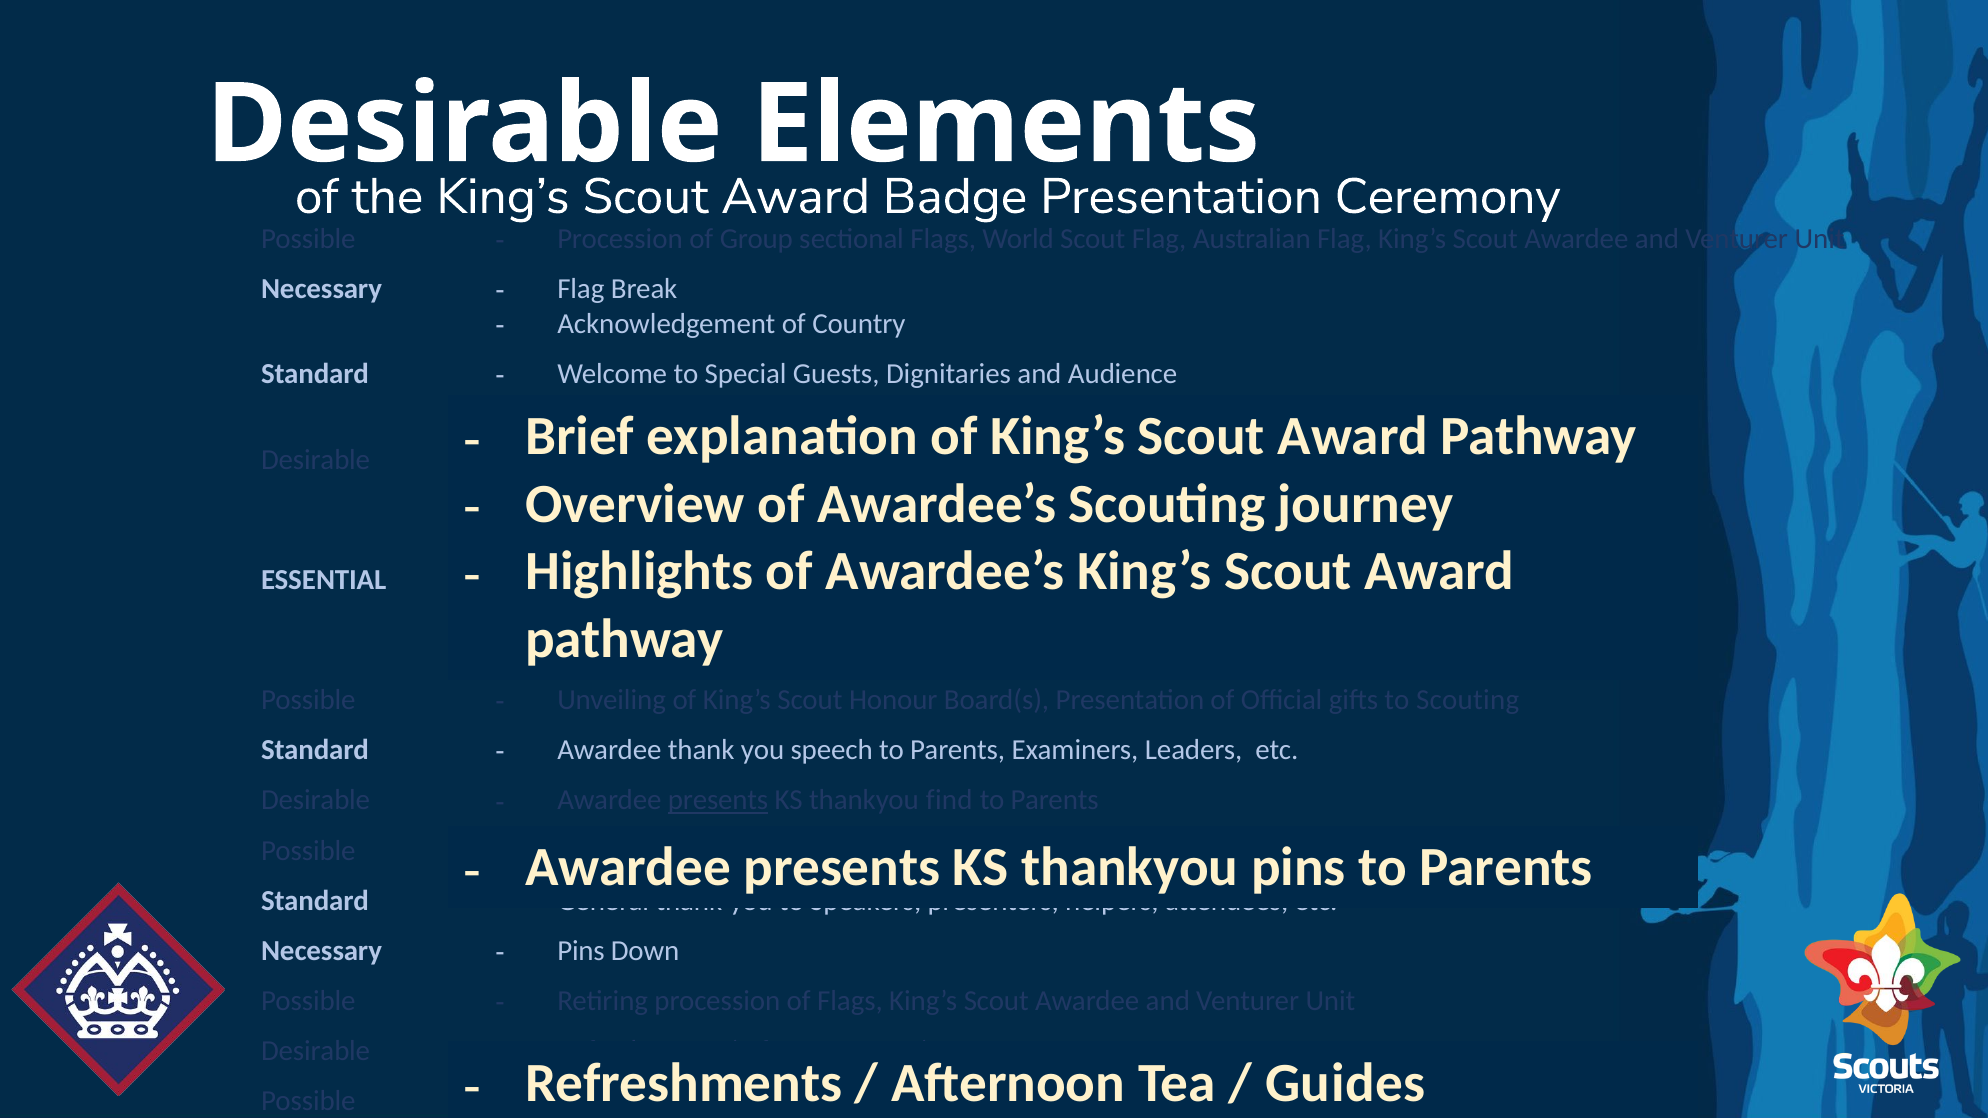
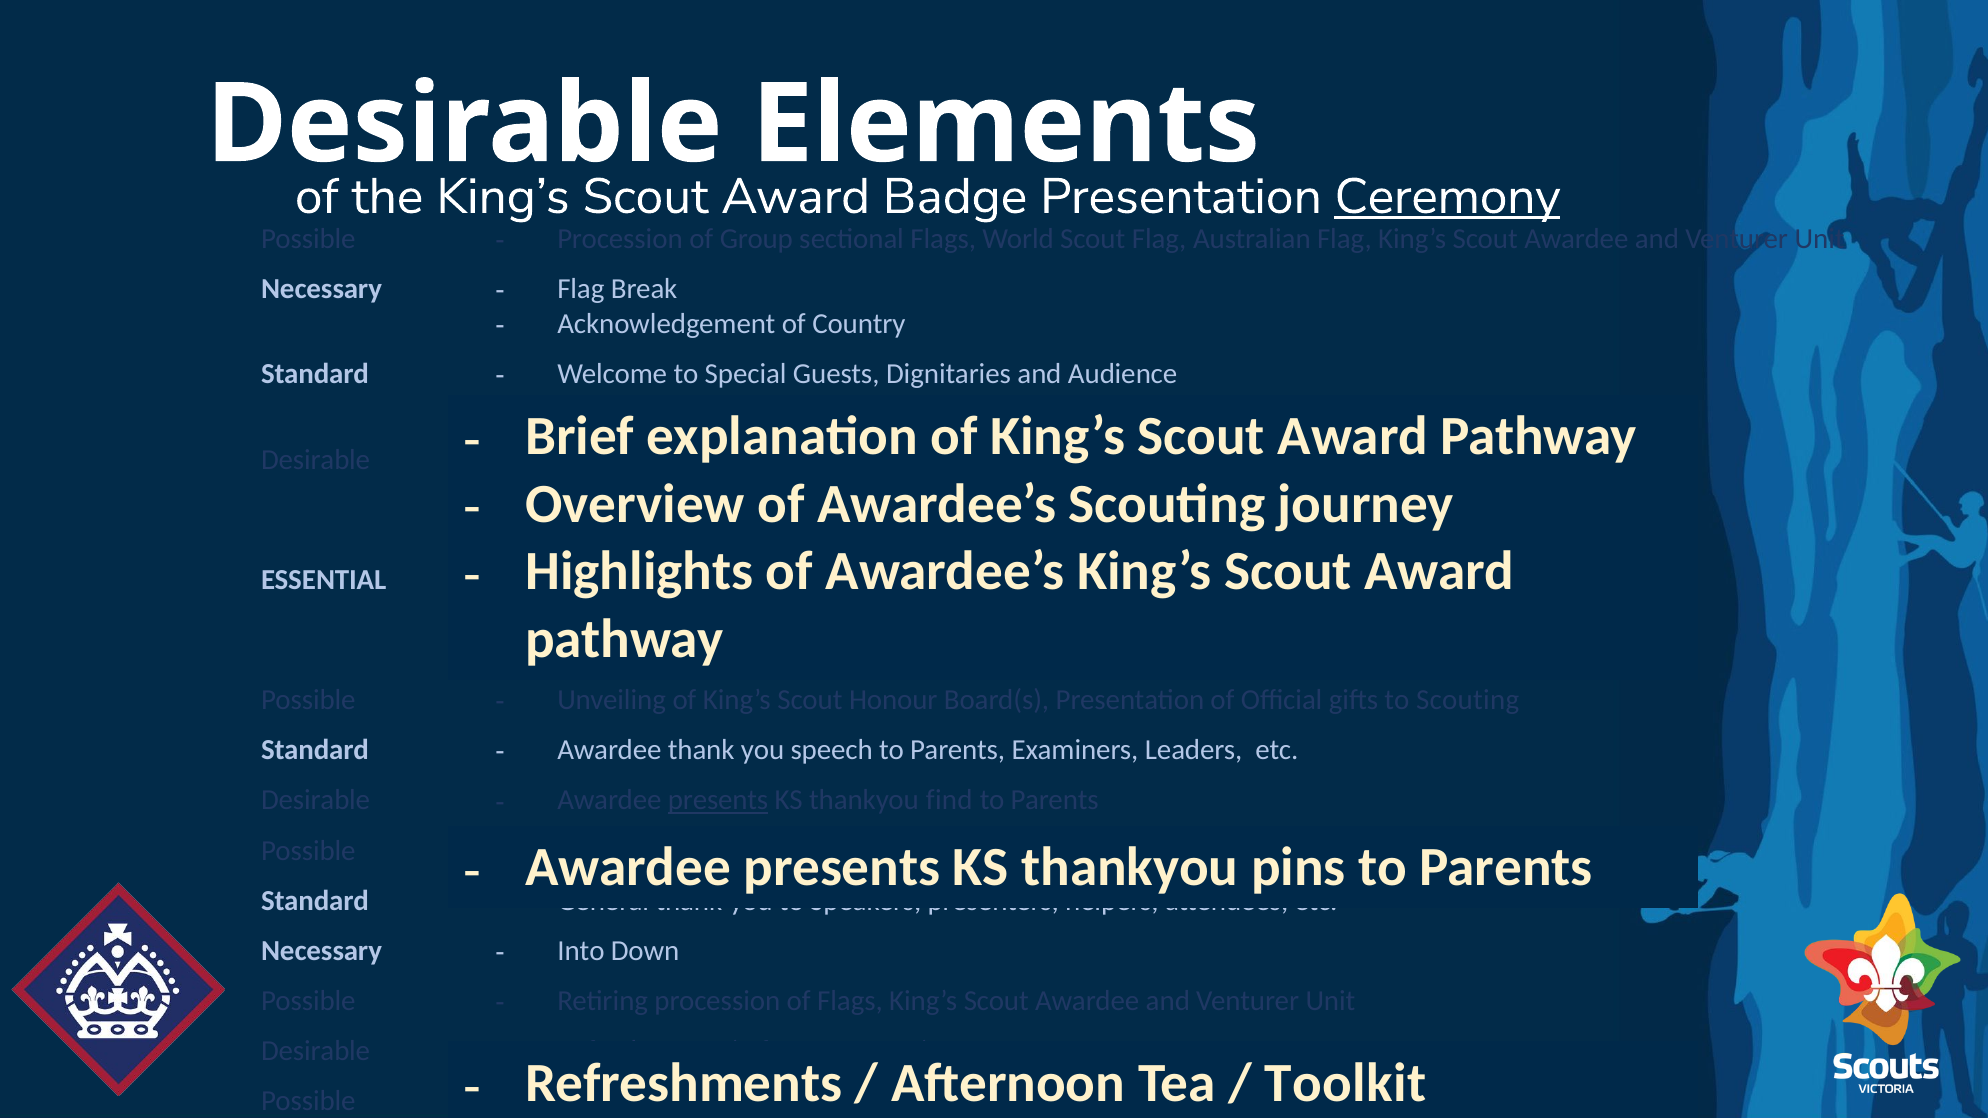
Ceremony underline: none -> present (1448, 197)
Pins: Pins -> Into (581, 951)
Guides: Guides -> Toolkit (1346, 1084)
